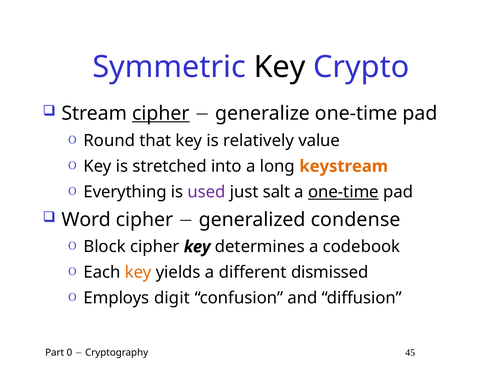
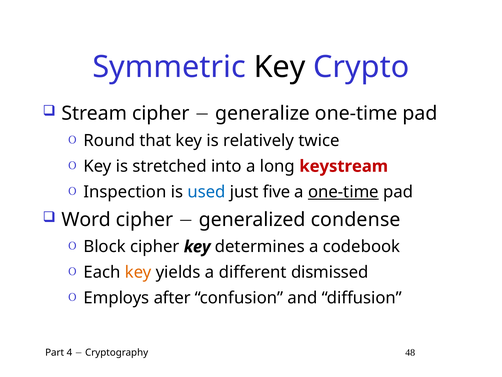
cipher underline: present -> none (161, 113)
value: value -> twice (319, 140)
keystream colour: orange -> red (344, 166)
Everything: Everything -> Inspection (125, 192)
used colour: purple -> blue (207, 192)
salt: salt -> five (277, 192)
digit: digit -> after (172, 298)
0: 0 -> 4 (69, 352)
45: 45 -> 48 (410, 352)
